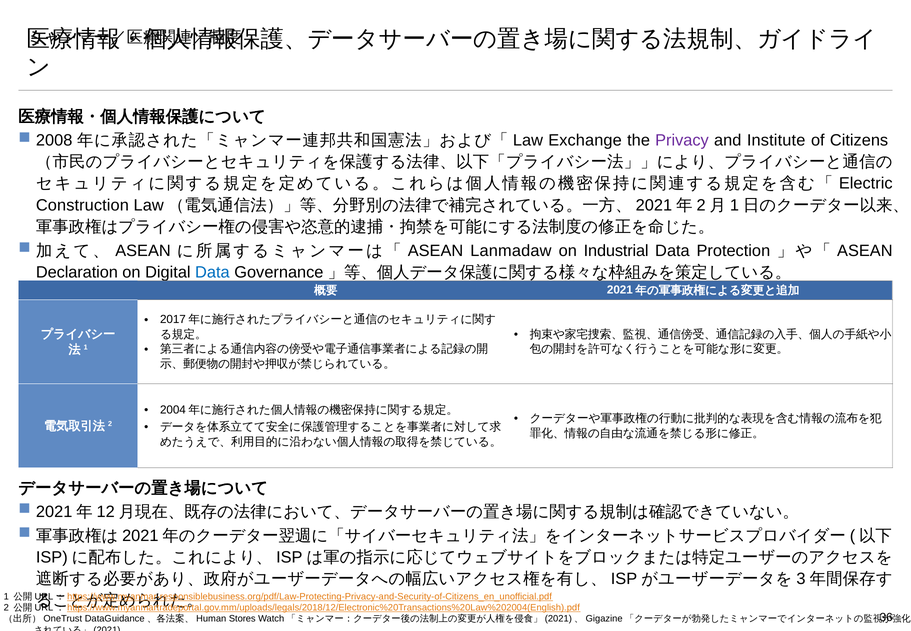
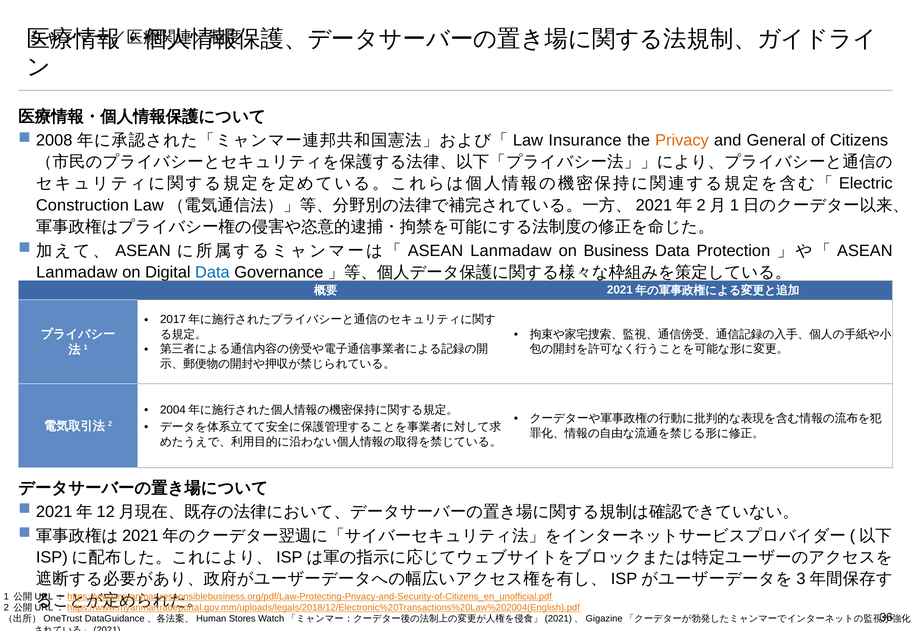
Exchange: Exchange -> Insurance (585, 140)
Privacy colour: purple -> orange (682, 140)
Institute: Institute -> General (776, 140)
Industrial: Industrial -> Business (616, 251)
Declaration: Declaration -> Lanmadaw (77, 272)
